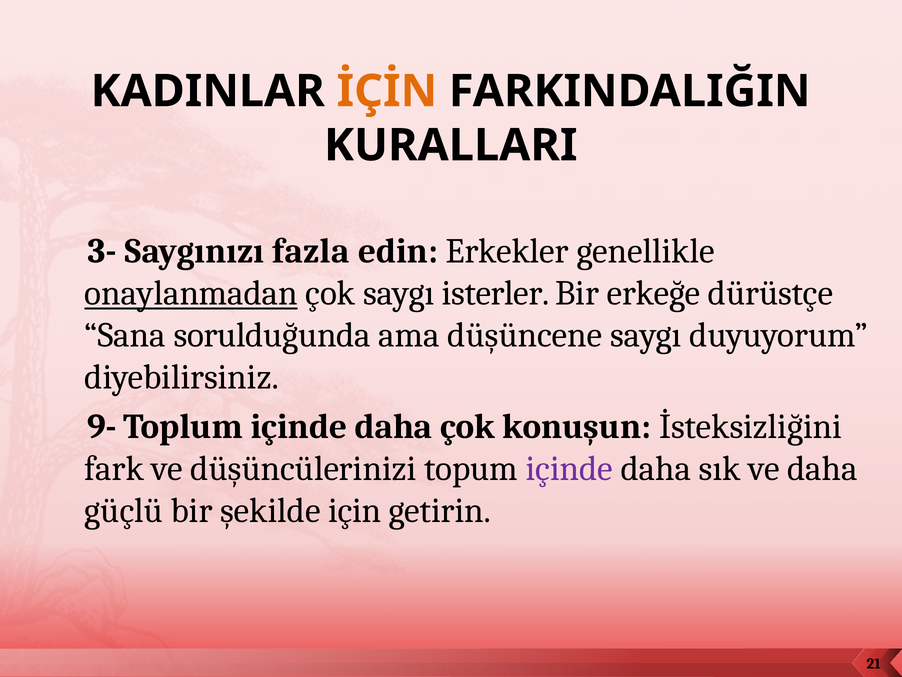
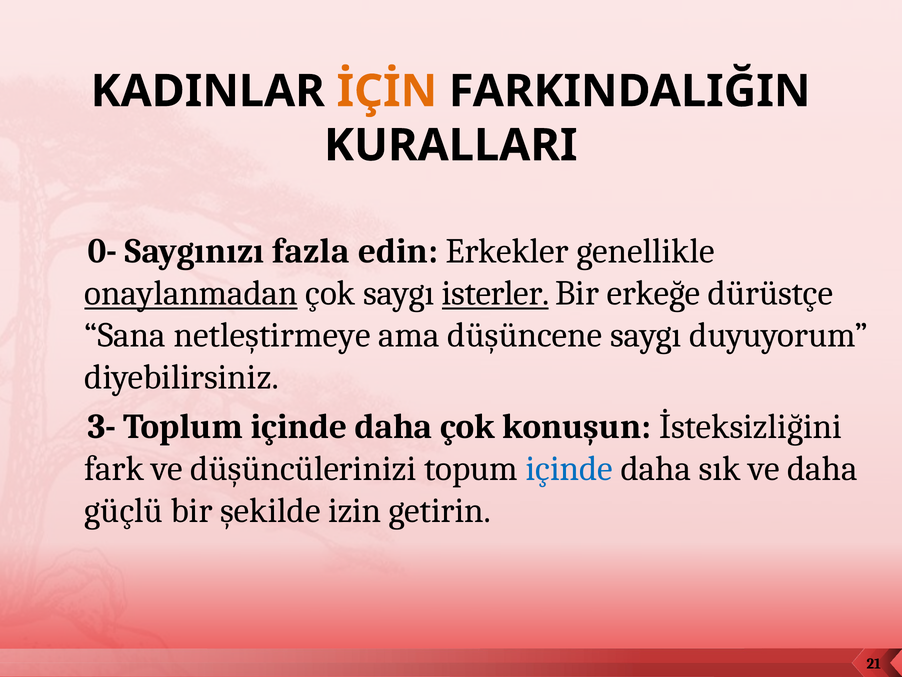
3-: 3- -> 0- (102, 251)
isterler underline: none -> present (496, 293)
sorulduğunda: sorulduğunda -> netleştirmeye (272, 335)
9-: 9- -> 3- (102, 426)
içinde colour: purple -> blue (569, 468)
için: için -> izin (355, 510)
